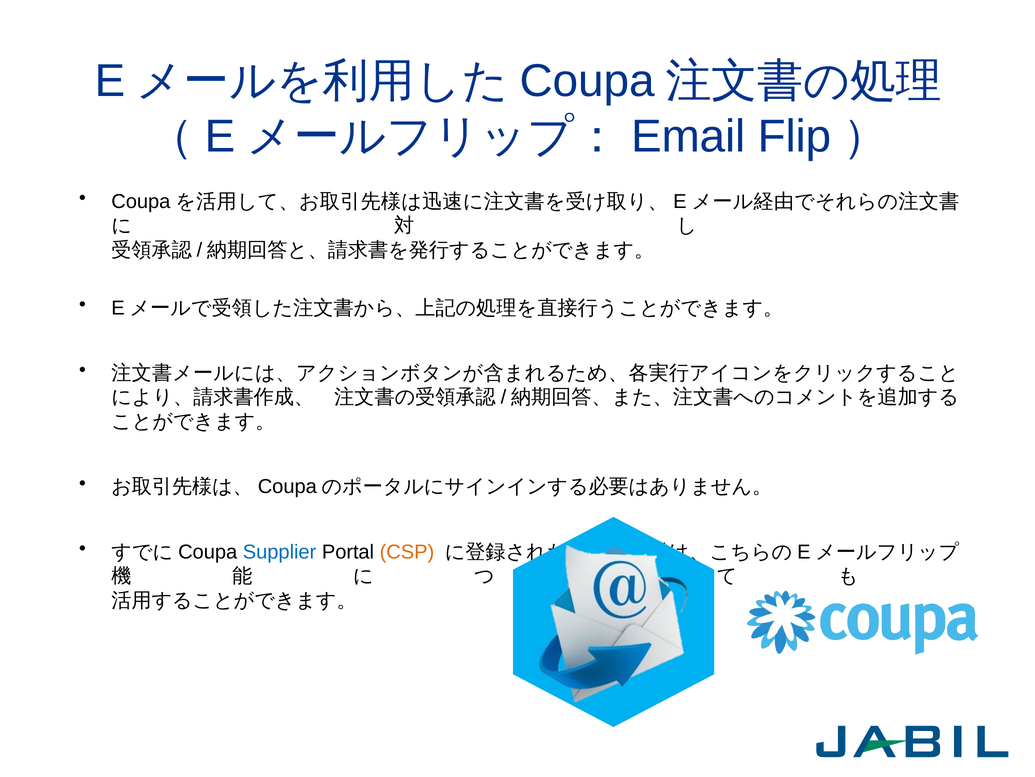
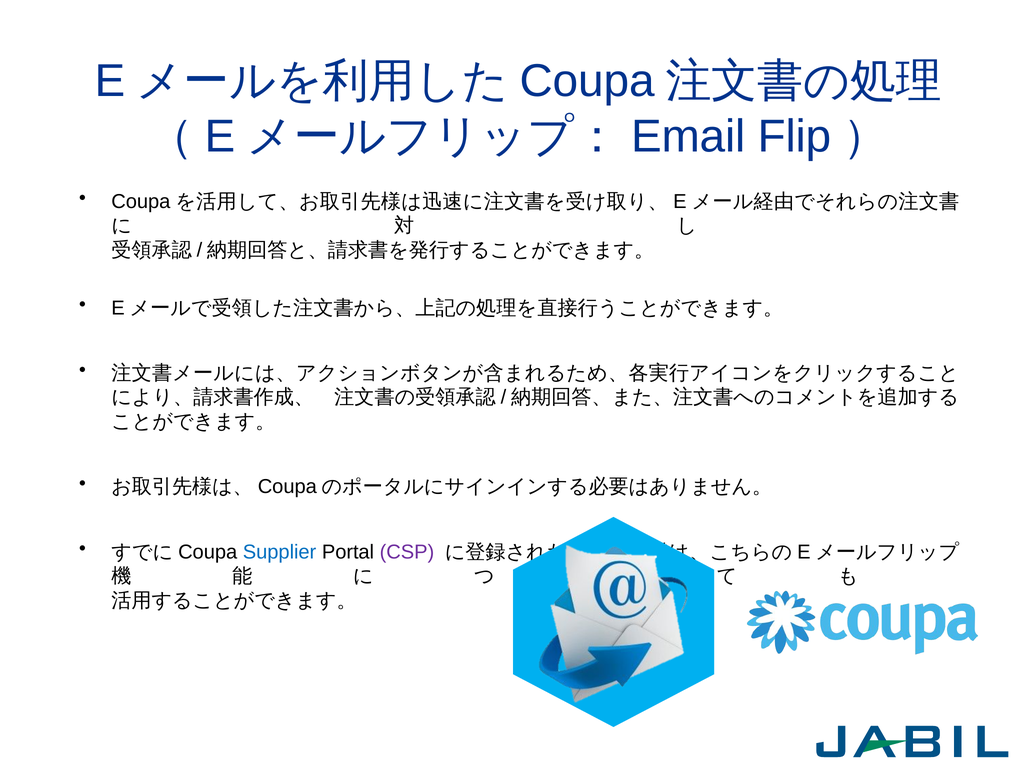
CSP colour: orange -> purple (407, 551)
